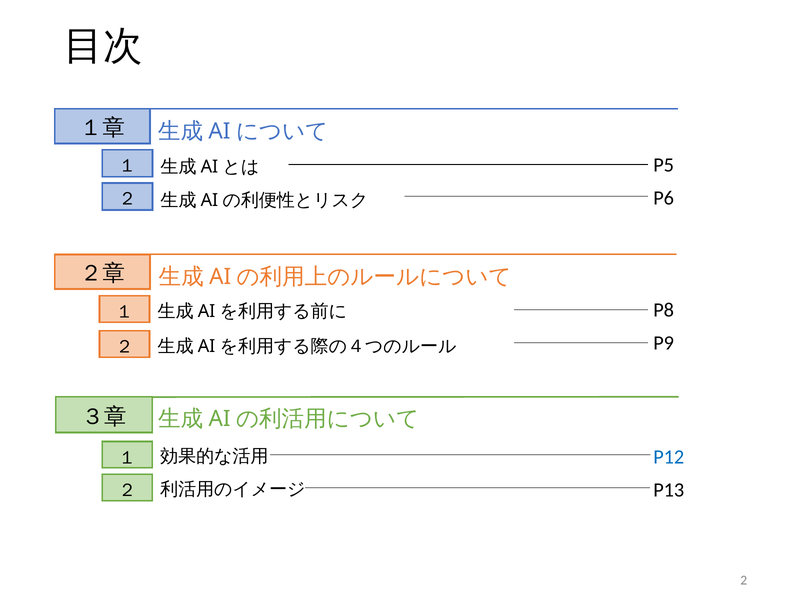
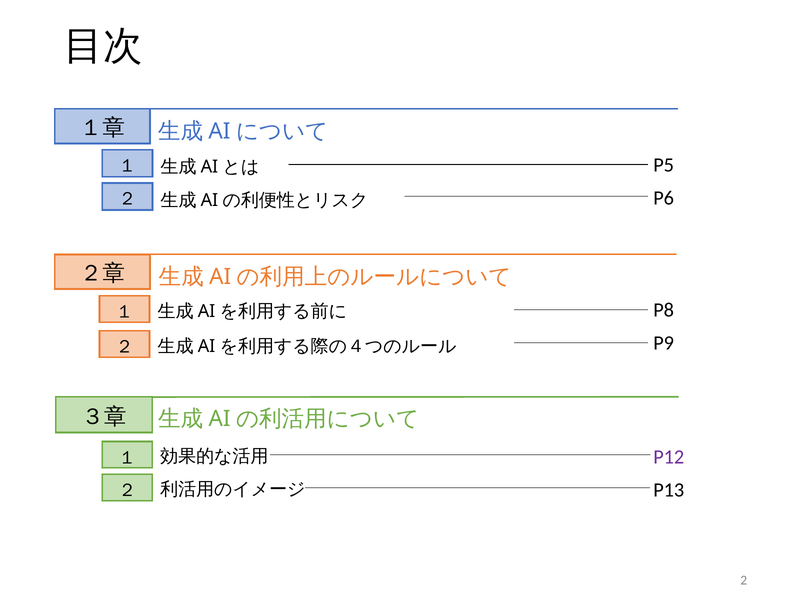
P12 colour: blue -> purple (669, 457)
